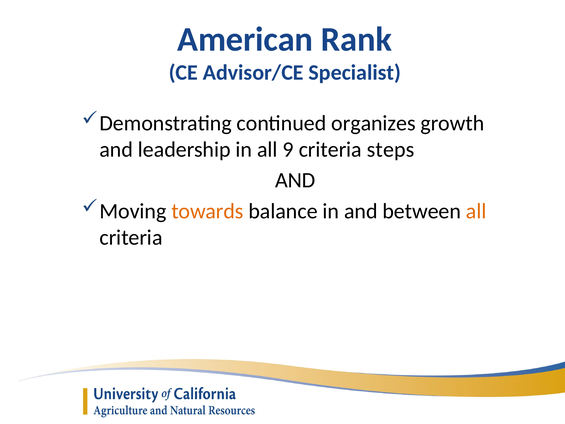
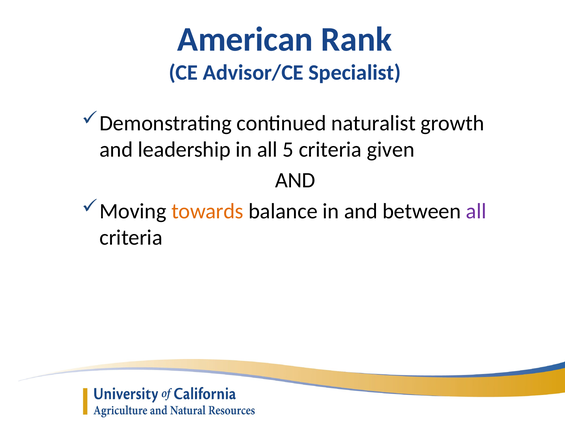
organizes: organizes -> naturalist (373, 123)
9: 9 -> 5 (288, 149)
steps: steps -> given (391, 149)
all colour: orange -> purple (476, 211)
